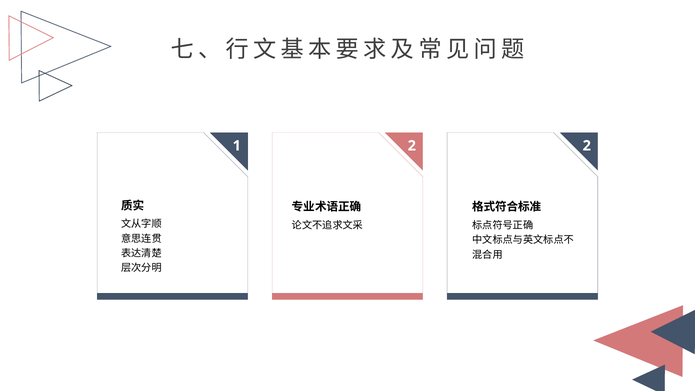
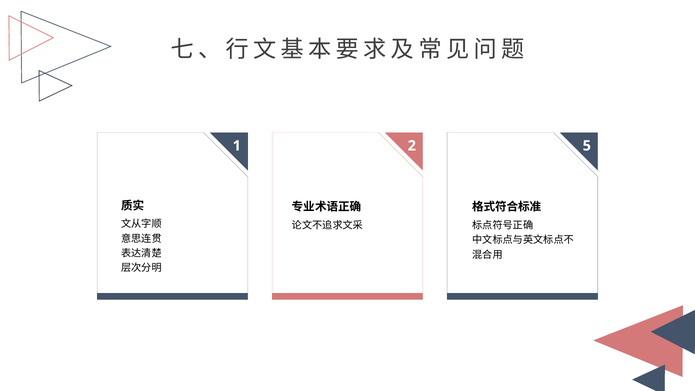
1 2: 2 -> 5 (587, 146)
